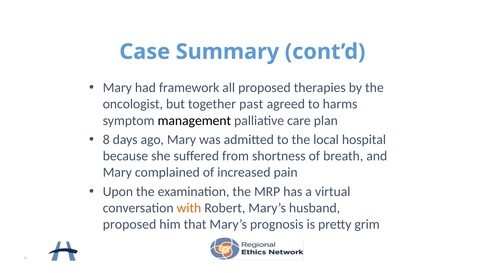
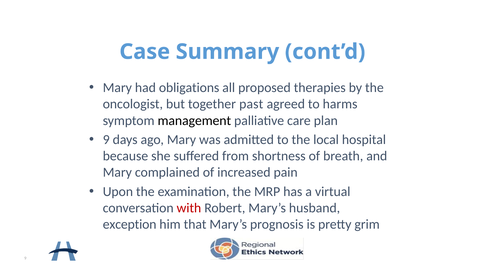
framework: framework -> obligations (189, 88)
8: 8 -> 9 (106, 140)
with colour: orange -> red (189, 208)
proposed: proposed -> exception (130, 224)
